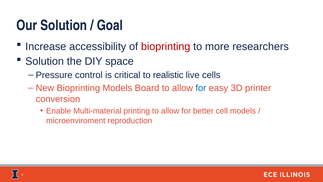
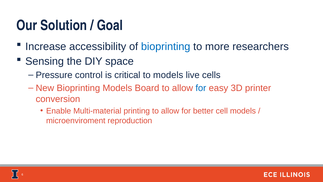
bioprinting colour: red -> blue (166, 46)
Solution: Solution -> Sensing (45, 61)
to realistic: realistic -> models (168, 75)
